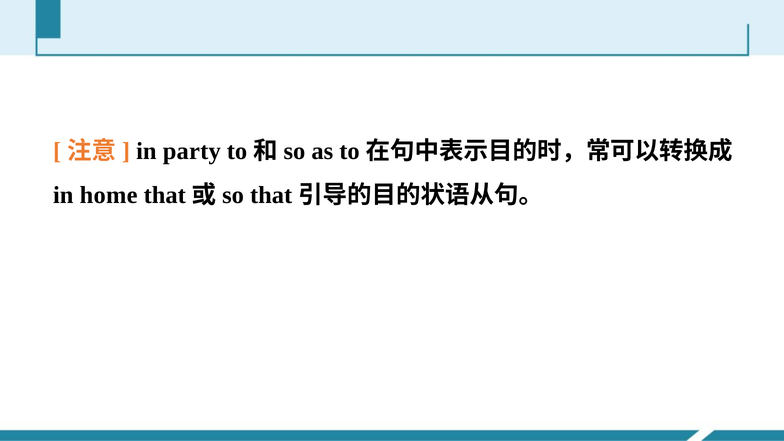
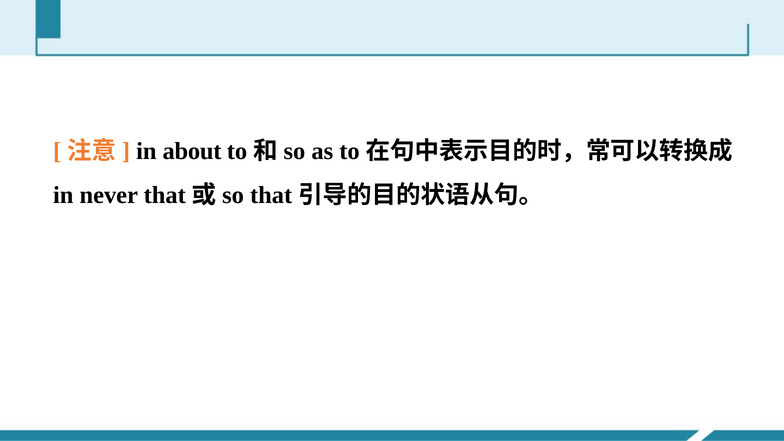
party: party -> about (192, 151)
home: home -> never (109, 195)
